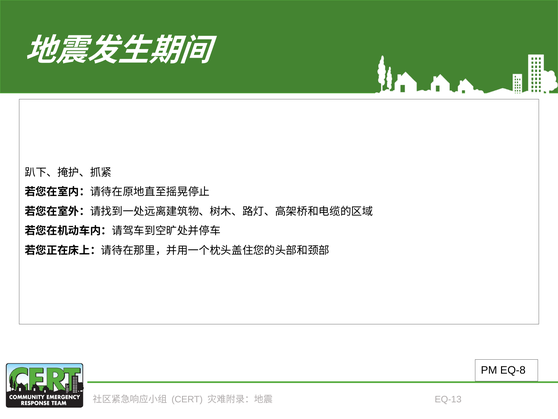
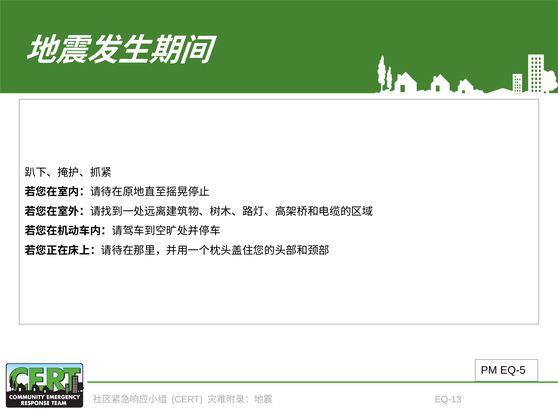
EQ-8: EQ-8 -> EQ-5 (513, 370)
